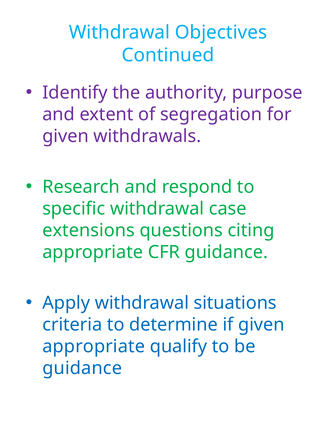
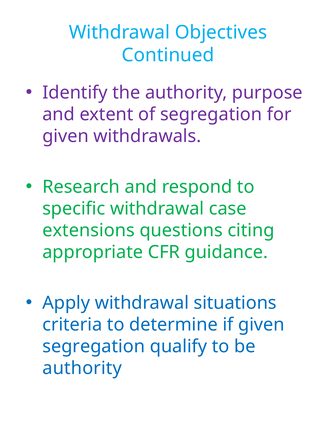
appropriate: appropriate -> segregation (94, 346)
guidance: guidance -> authority (82, 368)
